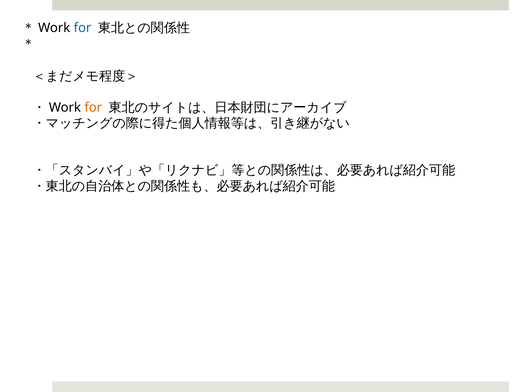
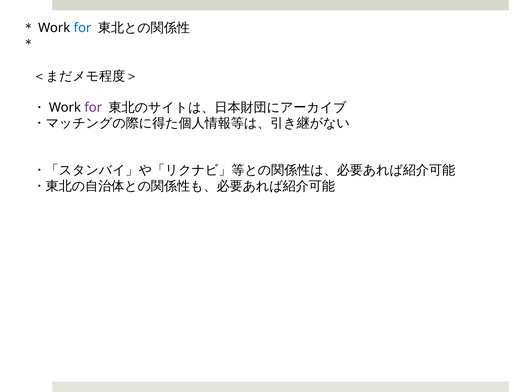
for colour: orange -> purple (93, 107)
